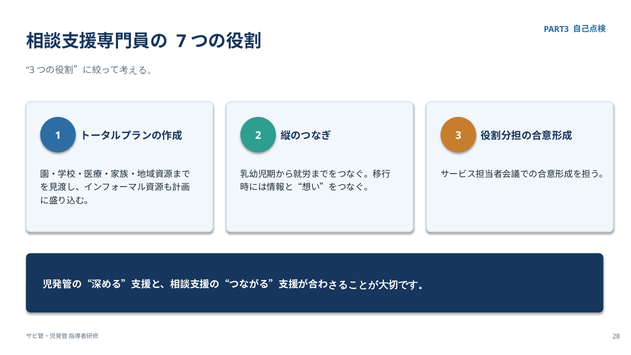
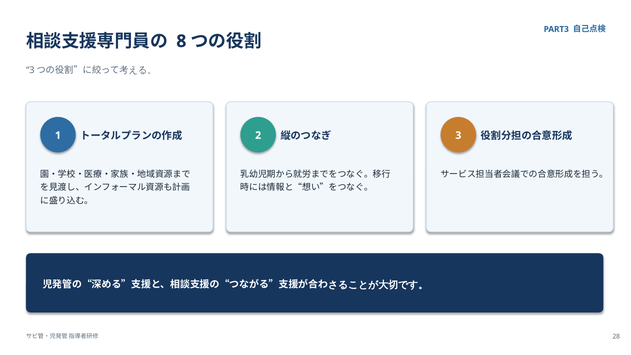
7: 7 -> 8 (181, 41)
